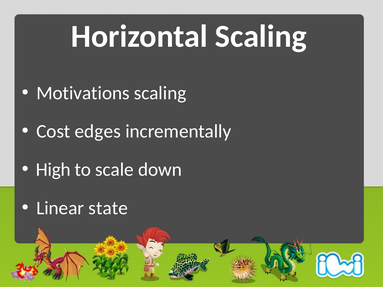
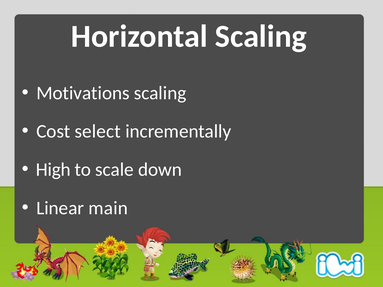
edges: edges -> select (98, 132)
state: state -> main (108, 208)
